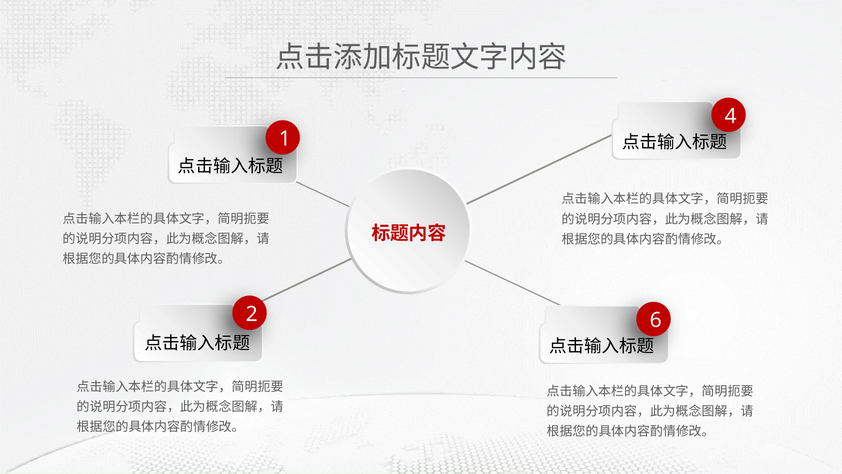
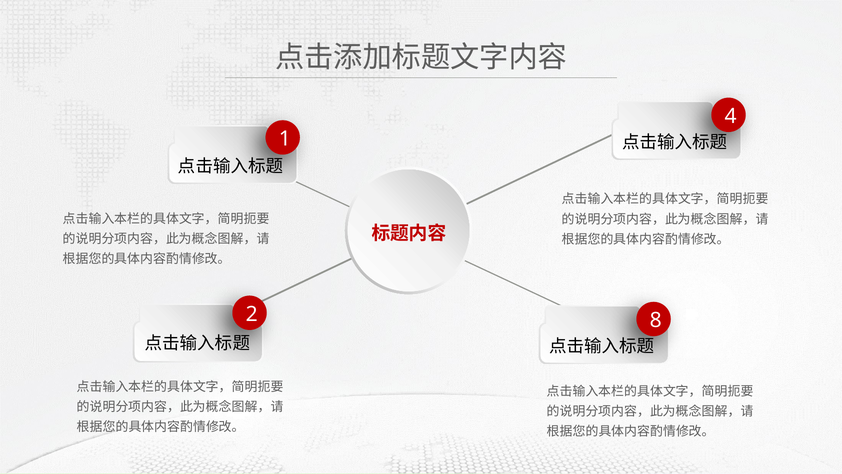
6: 6 -> 8 (656, 320)
